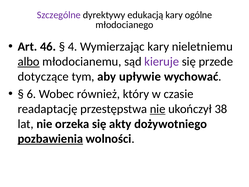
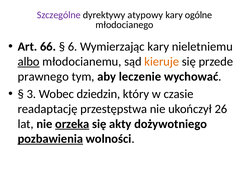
edukacją: edukacją -> atypowy (145, 15)
46: 46 -> 66 (48, 47)
4: 4 -> 6 (73, 47)
kieruje colour: purple -> orange (162, 61)
dotyczące: dotyczące -> prawnego (43, 76)
upływie: upływie -> leczenie (140, 76)
6: 6 -> 3 (31, 94)
również: również -> dziedzin (99, 94)
nie underline: present -> none (158, 109)
38: 38 -> 26 (221, 109)
orzeka underline: none -> present (72, 124)
